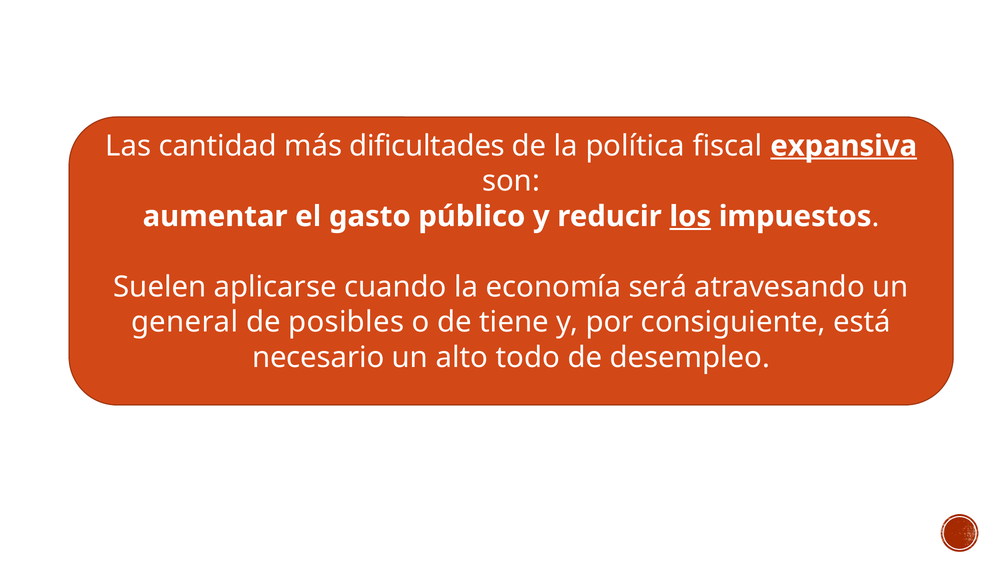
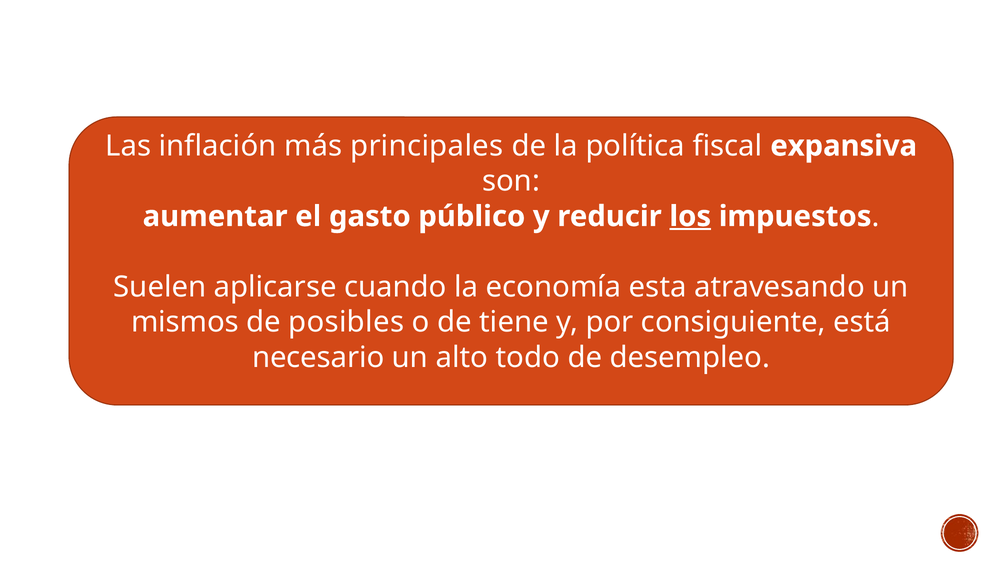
cantidad: cantidad -> inflación (218, 146)
dificultades: dificultades -> principales (427, 146)
expansiva underline: present -> none (844, 146)
será: será -> esta (658, 287)
general: general -> mismos (185, 322)
